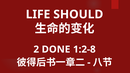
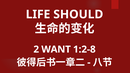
DONE: DONE -> WANT (56, 49)
